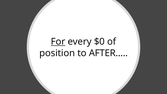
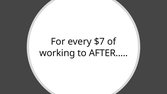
For underline: present -> none (58, 42)
$0: $0 -> $7 (99, 42)
position: position -> working (57, 53)
